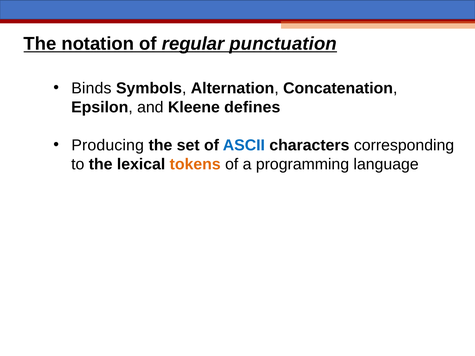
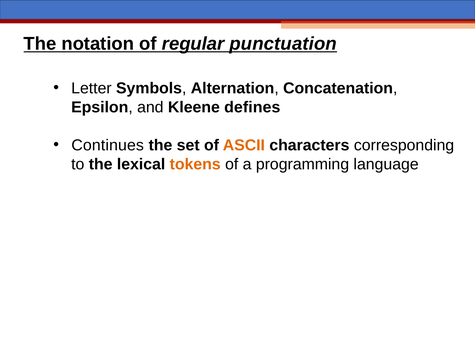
Binds: Binds -> Letter (91, 88)
Producing: Producing -> Continues (108, 145)
ASCII colour: blue -> orange (244, 145)
